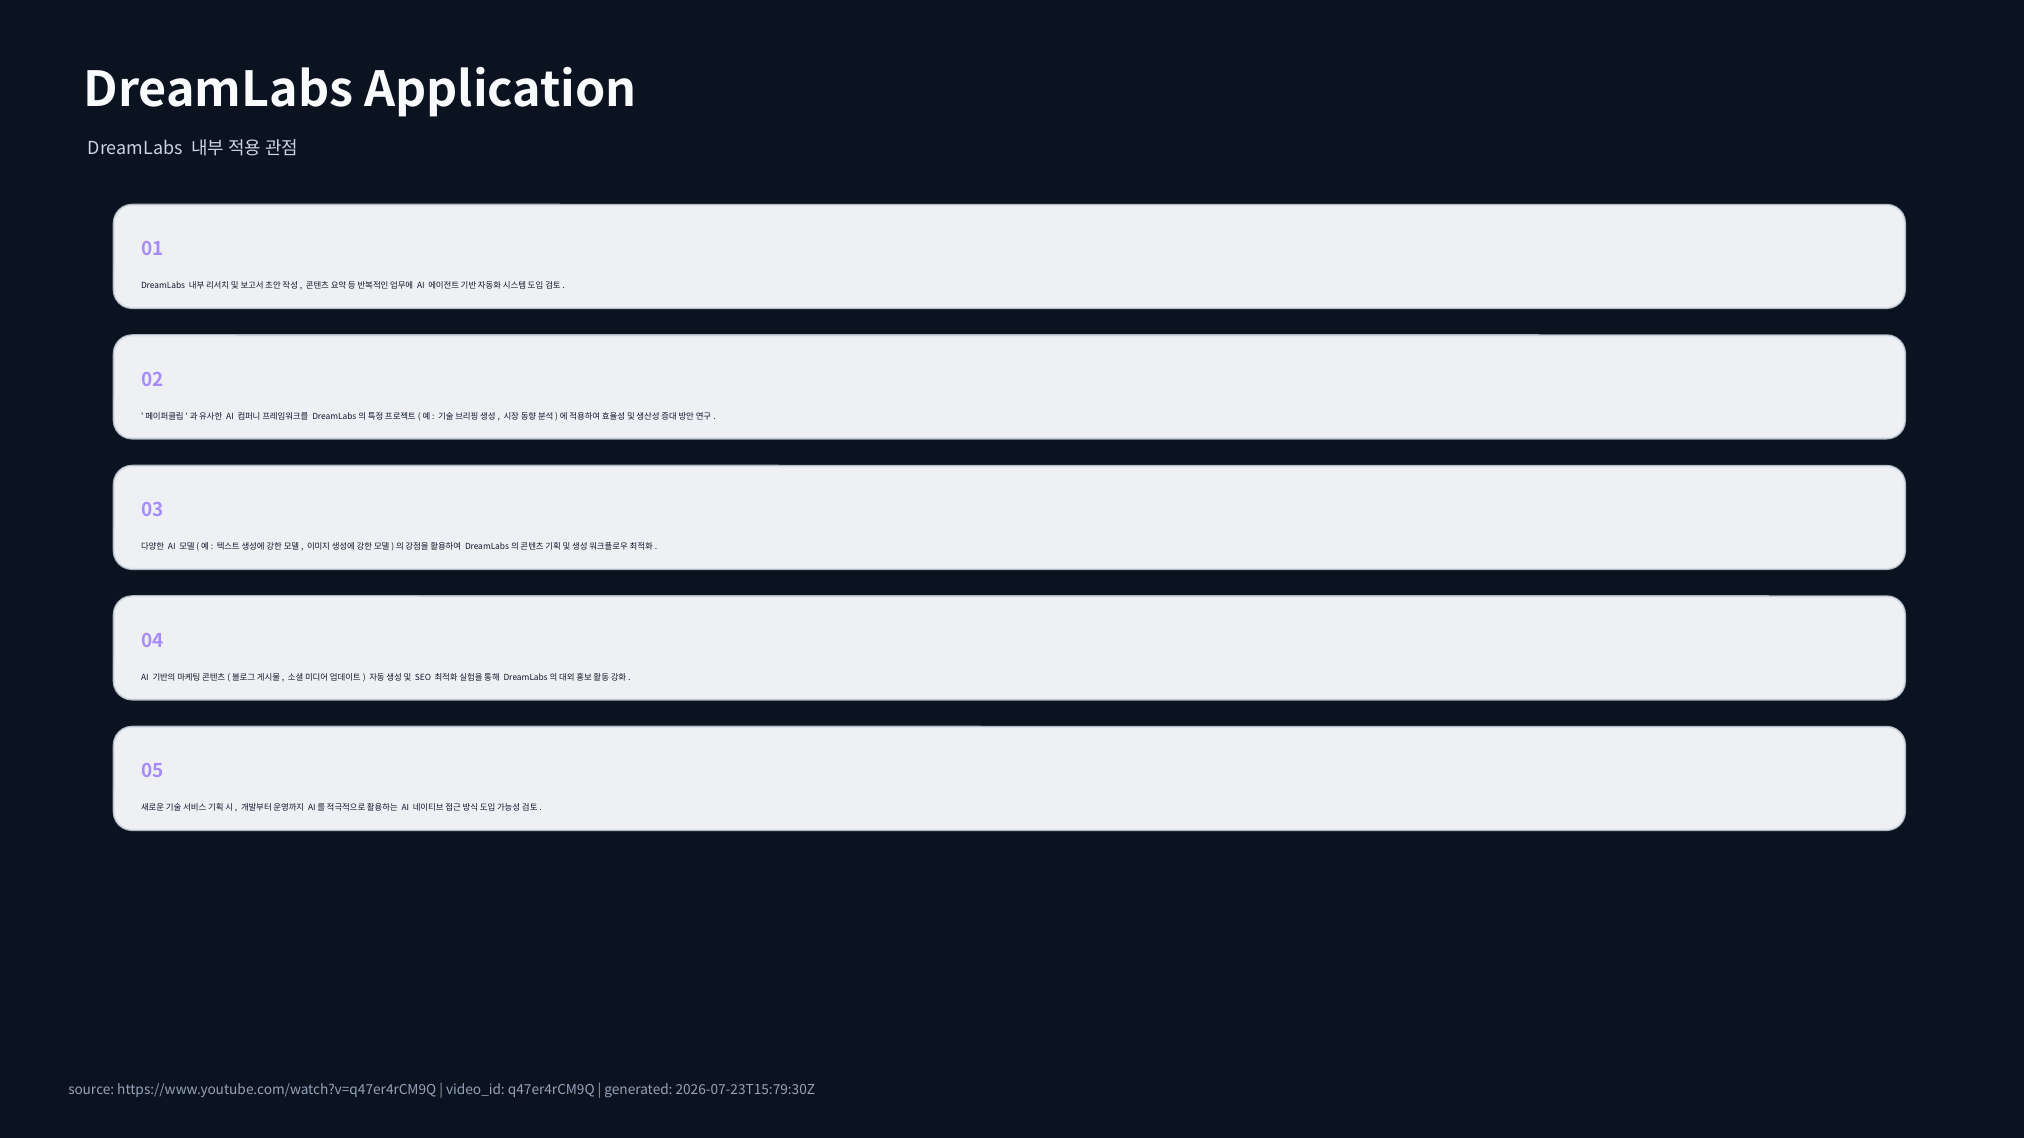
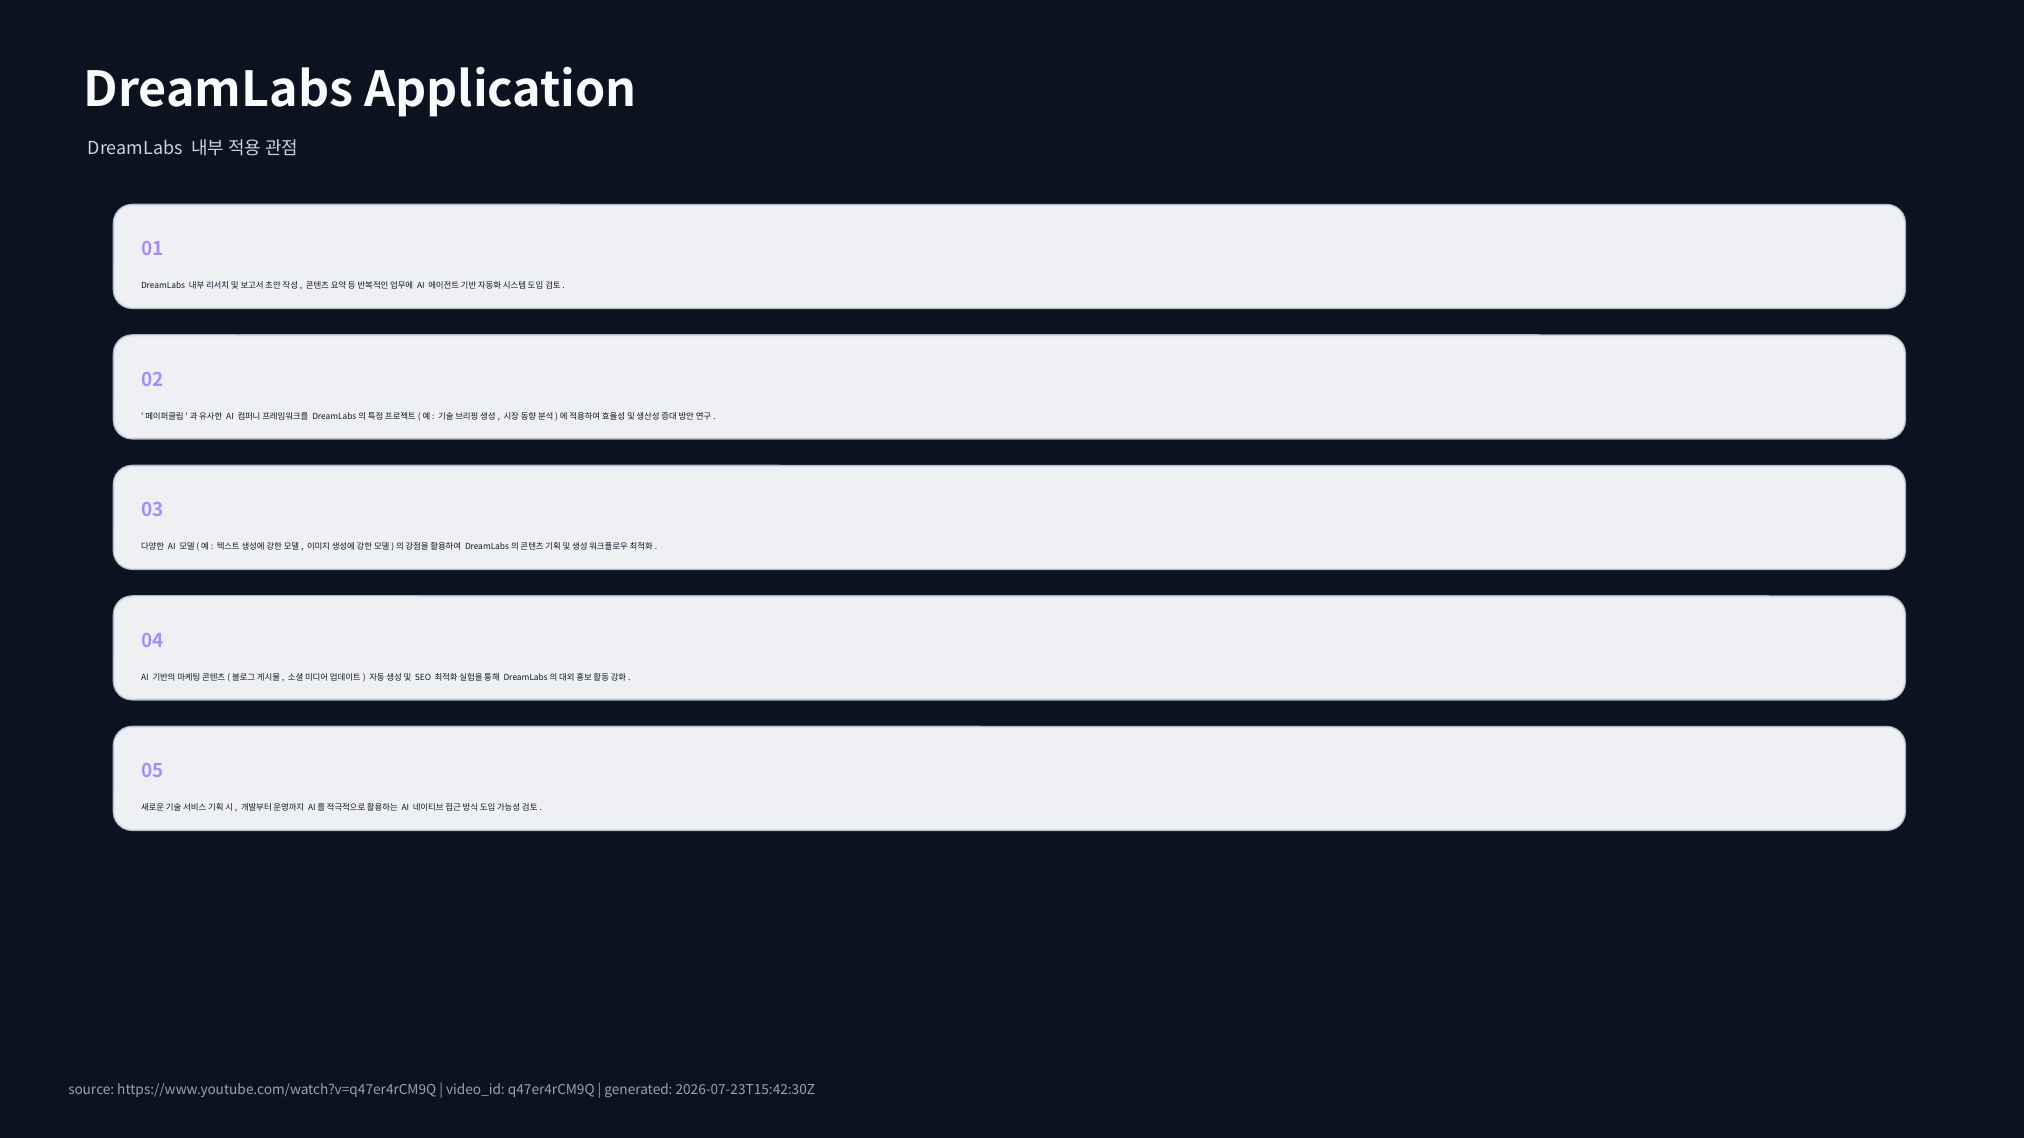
2026-07-23T15:79:30Z: 2026-07-23T15:79:30Z -> 2026-07-23T15:42:30Z (745, 1090)
